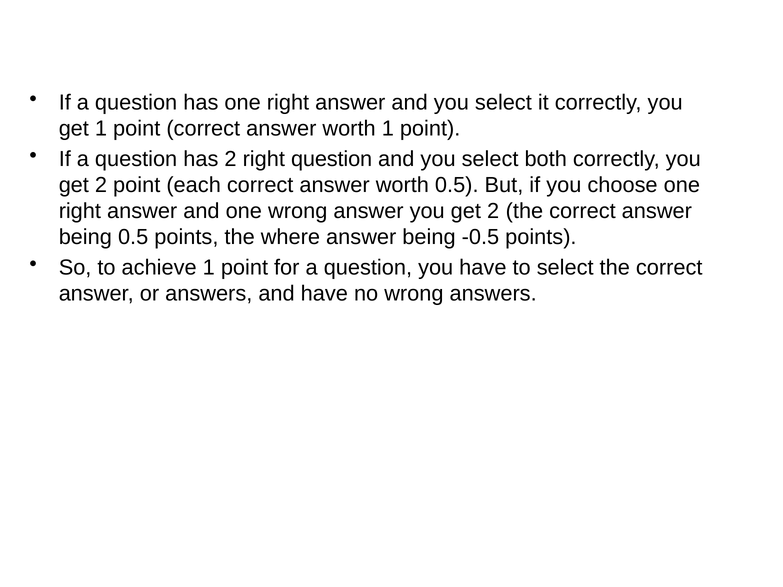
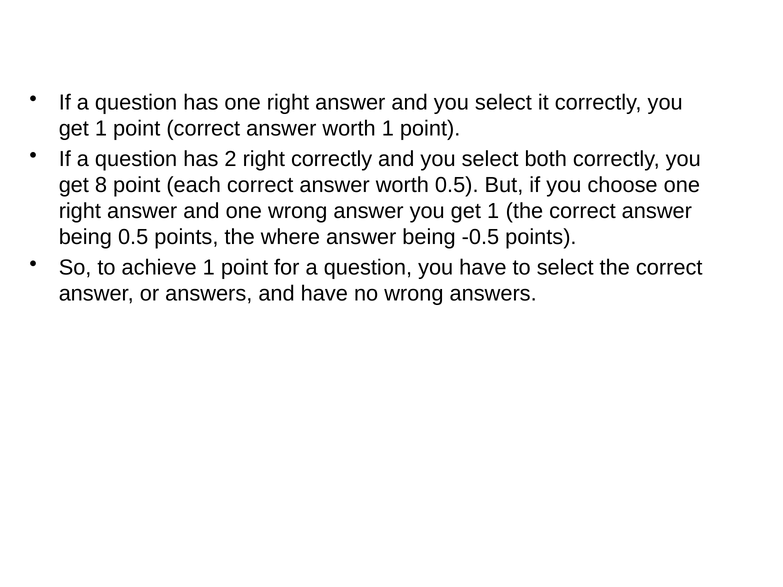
right question: question -> correctly (332, 159)
2: 2 -> 8 (101, 185)
answer you get 2: 2 -> 1 (493, 211)
